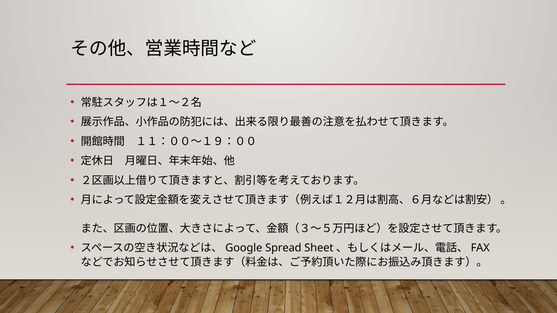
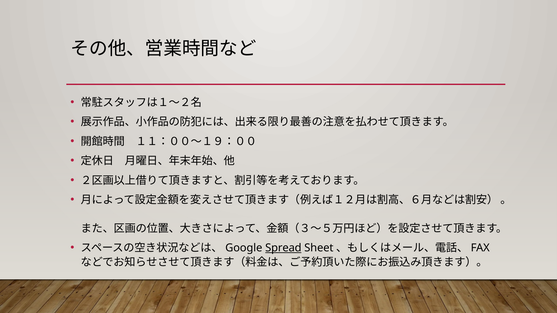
Spread underline: none -> present (283, 248)
